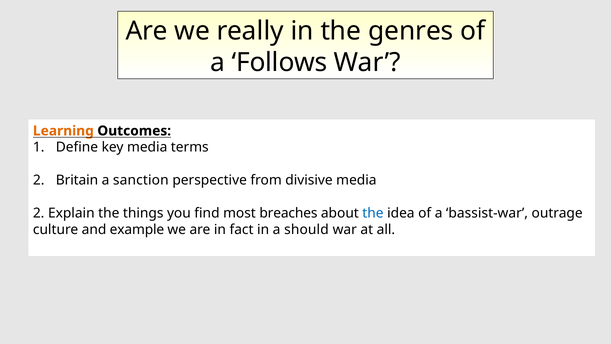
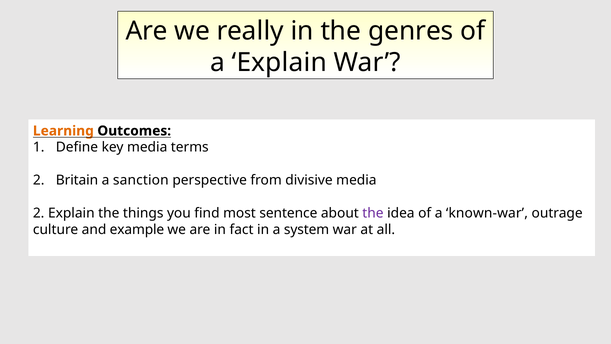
a Follows: Follows -> Explain (279, 63)
breaches: breaches -> sentence (288, 213)
the colour: blue -> purple (373, 213)
bassist-war: bassist-war -> known-war (487, 213)
should: should -> system (307, 230)
